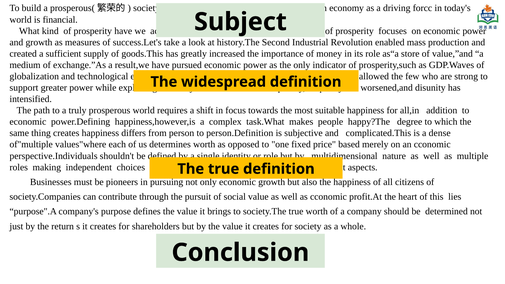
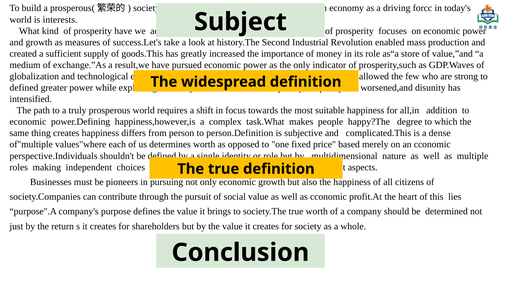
financial: financial -> interests (60, 20)
support: support -> defined (24, 88)
